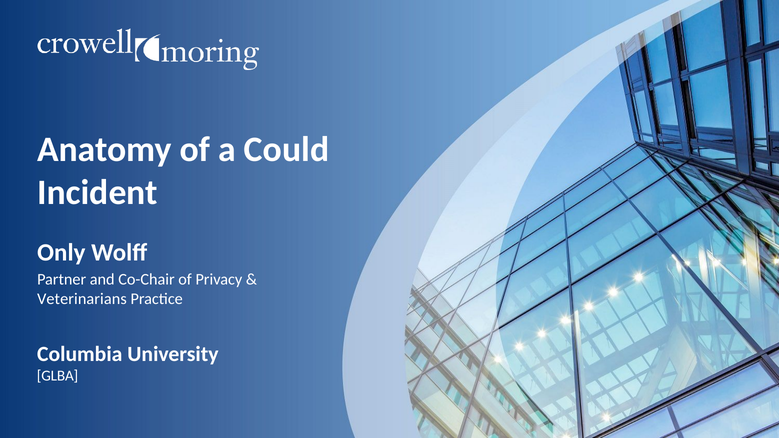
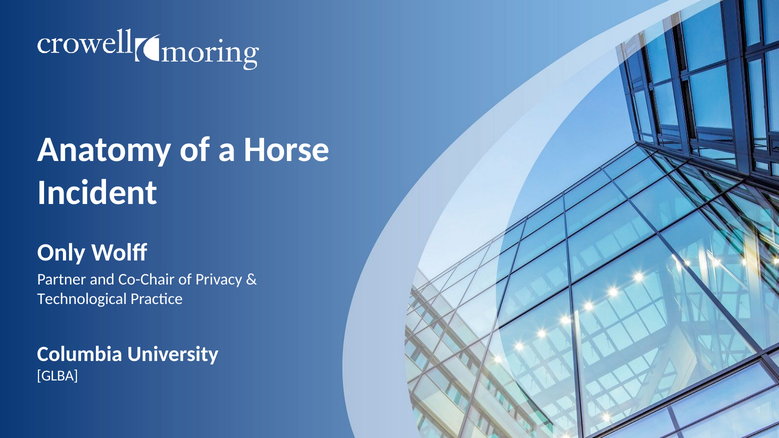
Could: Could -> Horse (287, 150)
Veterinarians: Veterinarians -> Technological (82, 299)
